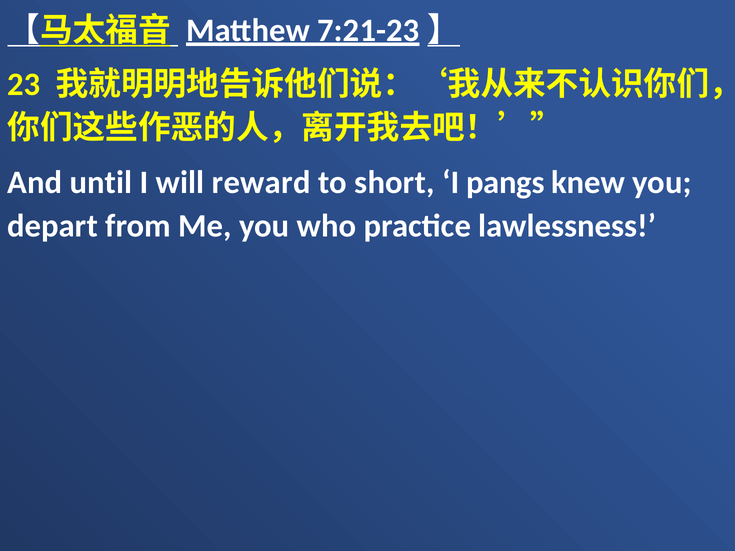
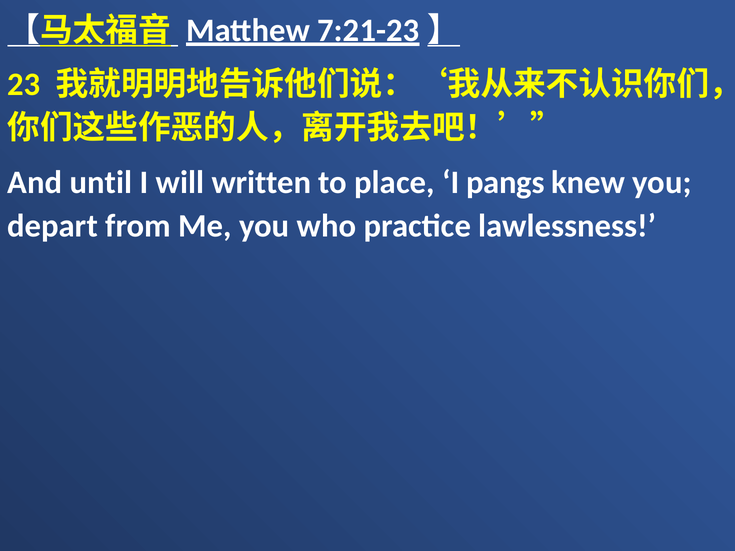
reward: reward -> written (261, 182)
short: short -> place (395, 182)
